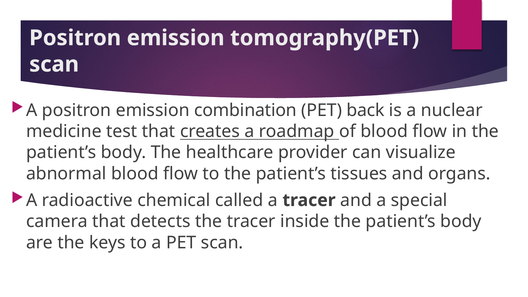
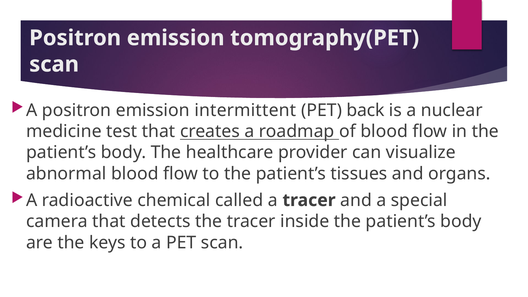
combination: combination -> intermittent (245, 110)
